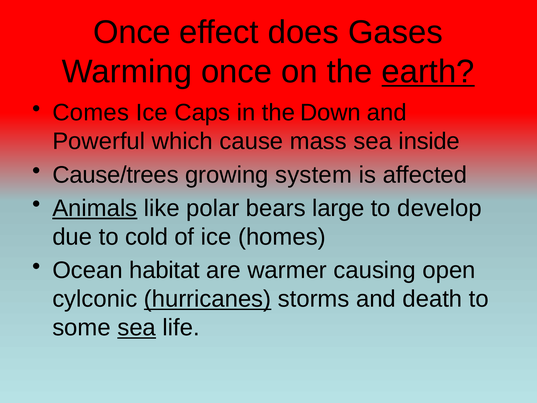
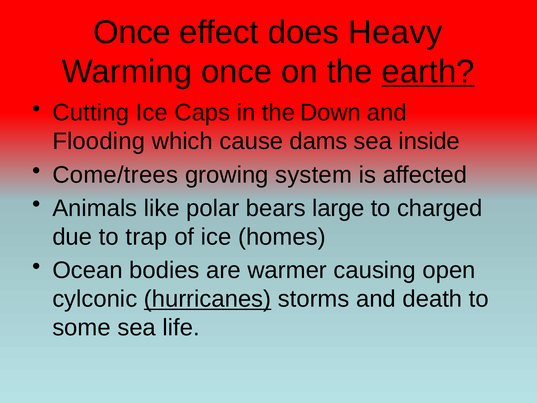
Gases: Gases -> Heavy (395, 32)
Comes: Comes -> Cutting (91, 113)
Powerful: Powerful -> Flooding (99, 141)
mass: mass -> dams (318, 141)
Cause/trees: Cause/trees -> Come/trees (115, 175)
Animals underline: present -> none (95, 208)
develop: develop -> charged (440, 208)
cold: cold -> trap (146, 237)
habitat: habitat -> bodies (164, 270)
sea underline: present -> none (137, 328)
